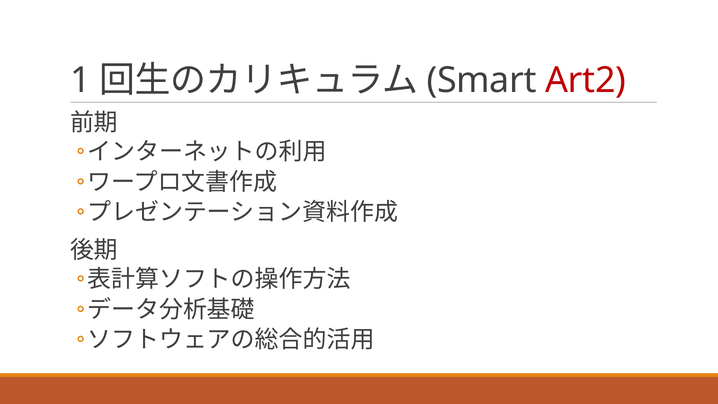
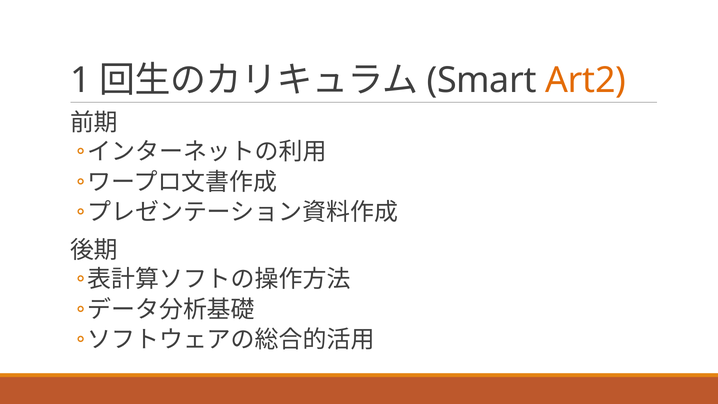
Art2 colour: red -> orange (586, 80)
